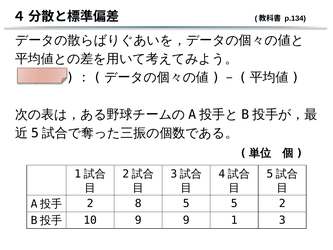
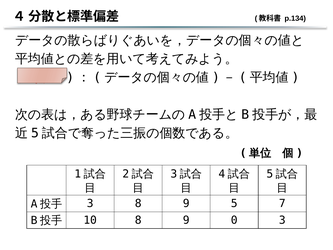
2: 2 -> 3 (90, 203)
5: 5 -> 9 (186, 203)
5 2: 2 -> 7 (282, 203)
10 9: 9 -> 8 (138, 220)
1: 1 -> 0 (234, 220)
